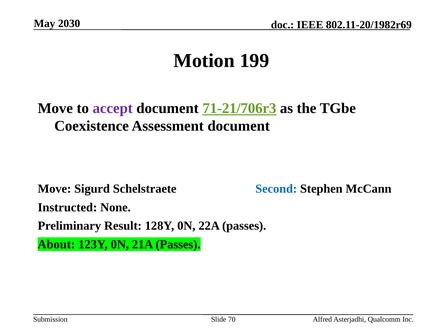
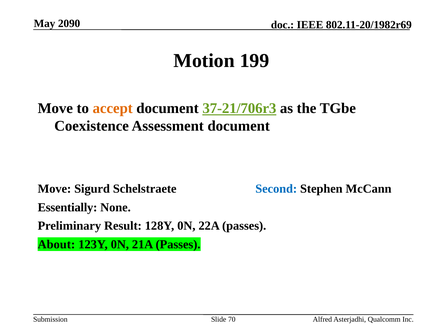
2030: 2030 -> 2090 (69, 23)
accept colour: purple -> orange (113, 108)
71-21/706r3: 71-21/706r3 -> 37-21/706r3 (239, 108)
Instructed: Instructed -> Essentially (68, 207)
